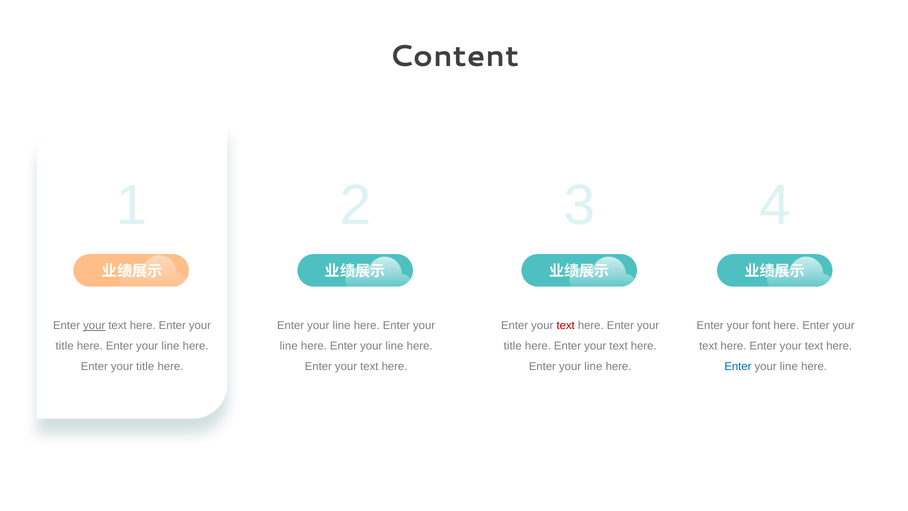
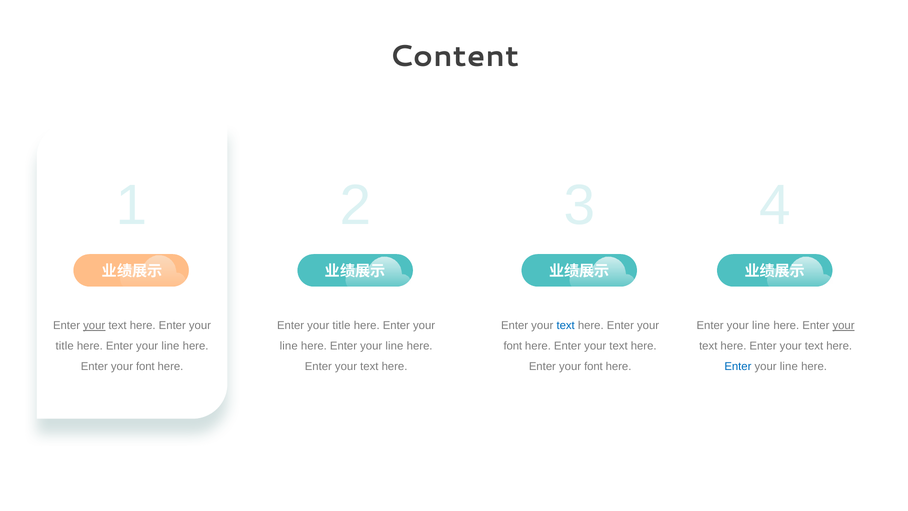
line: line -> title (342, 325)
text colour: red -> blue (566, 325)
font: font -> line (761, 325)
your underline: none -> present (844, 325)
title: title -> font (513, 346)
title: title -> font (145, 366)
line: line -> font (593, 366)
